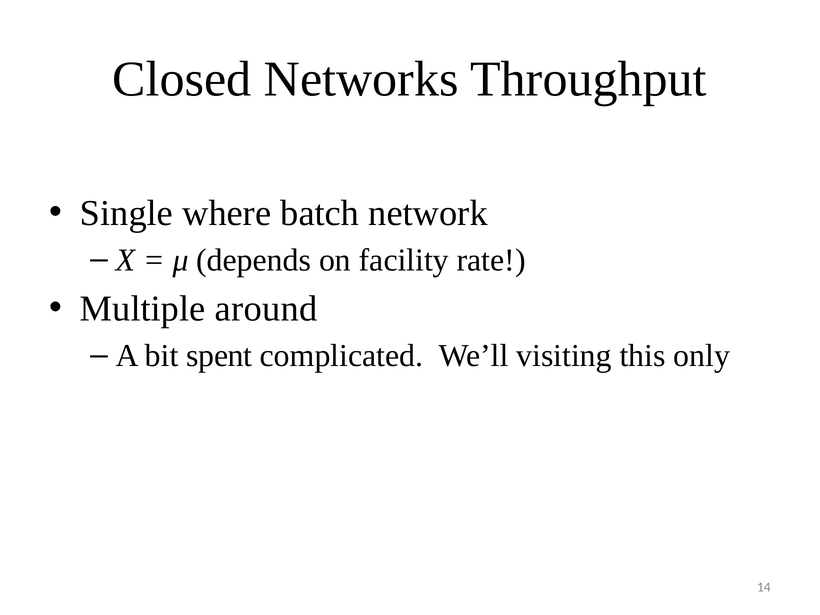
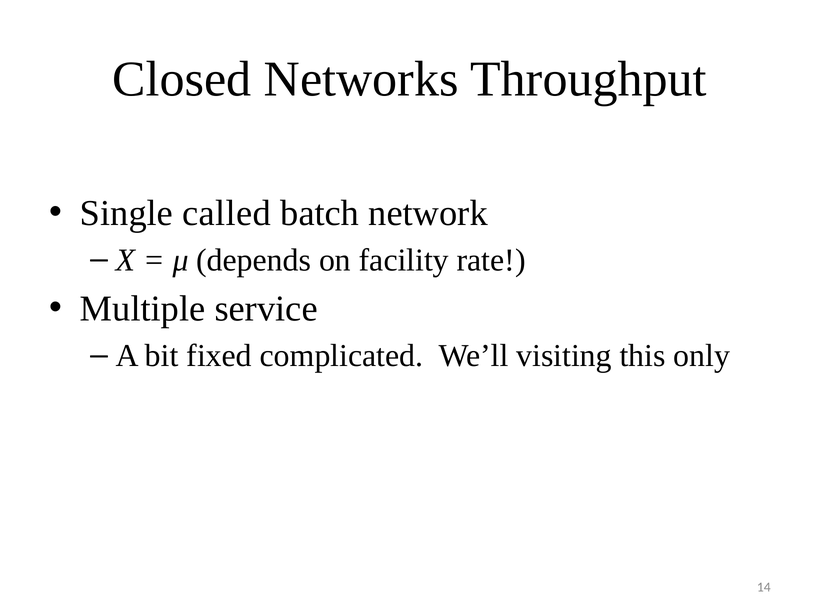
where: where -> called (227, 213)
around: around -> service (266, 309)
spent: spent -> fixed (219, 356)
